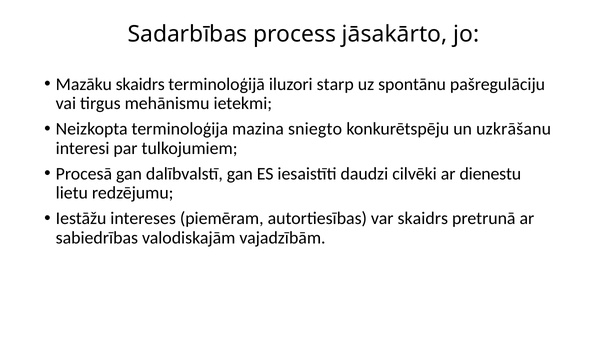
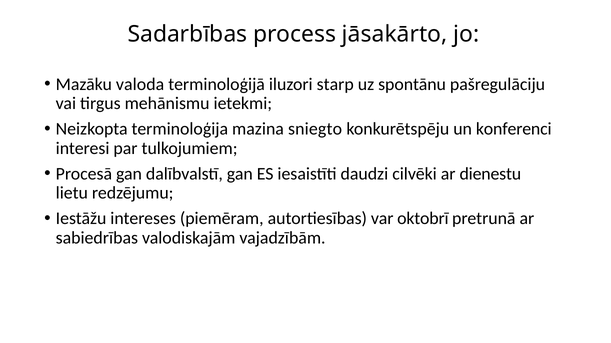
Mazāku skaidrs: skaidrs -> valoda (140, 84)
uzkrāšanu: uzkrāšanu -> konferenci (514, 129)
var skaidrs: skaidrs -> oktobrī (423, 219)
